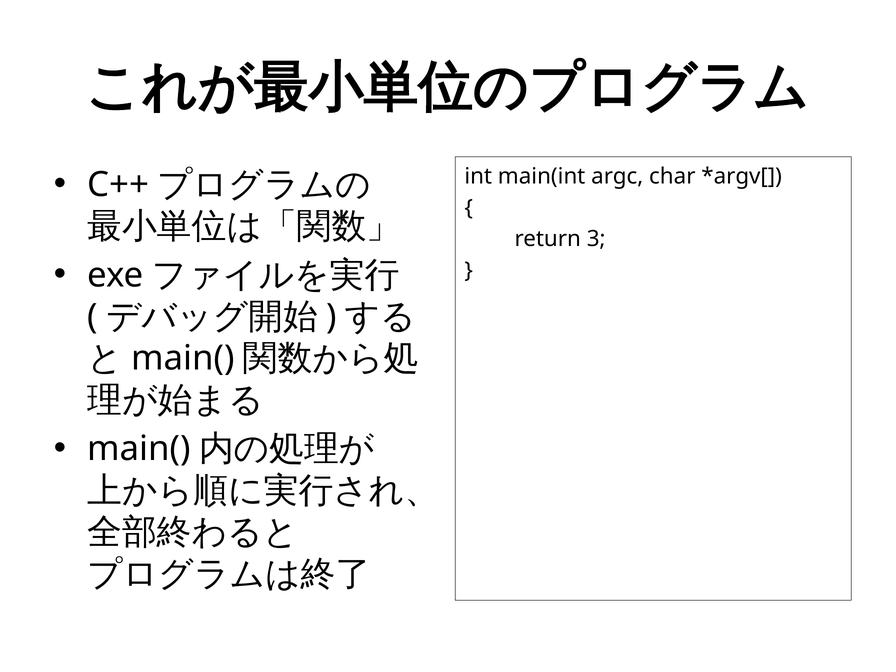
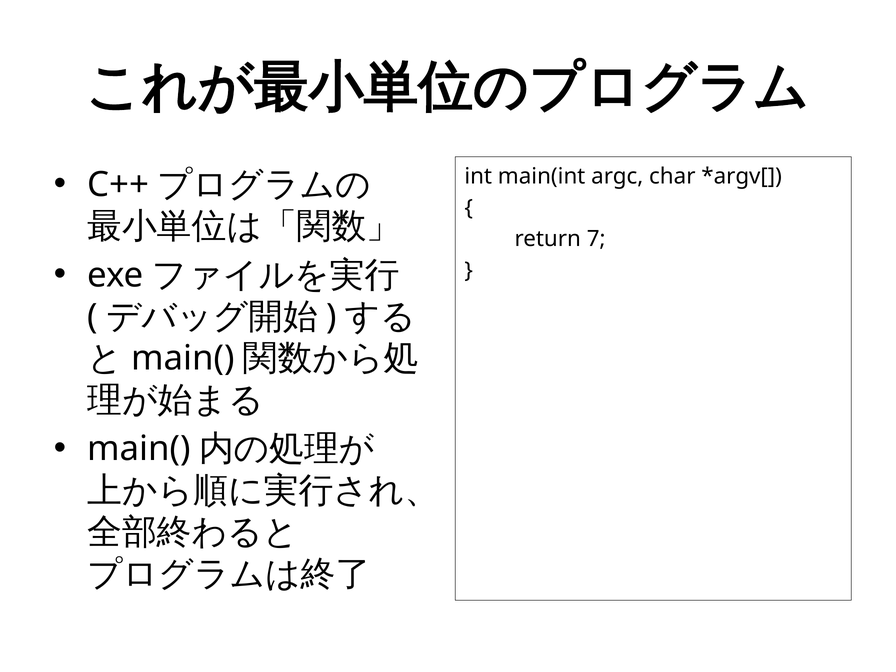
3: 3 -> 7 (596, 239)
